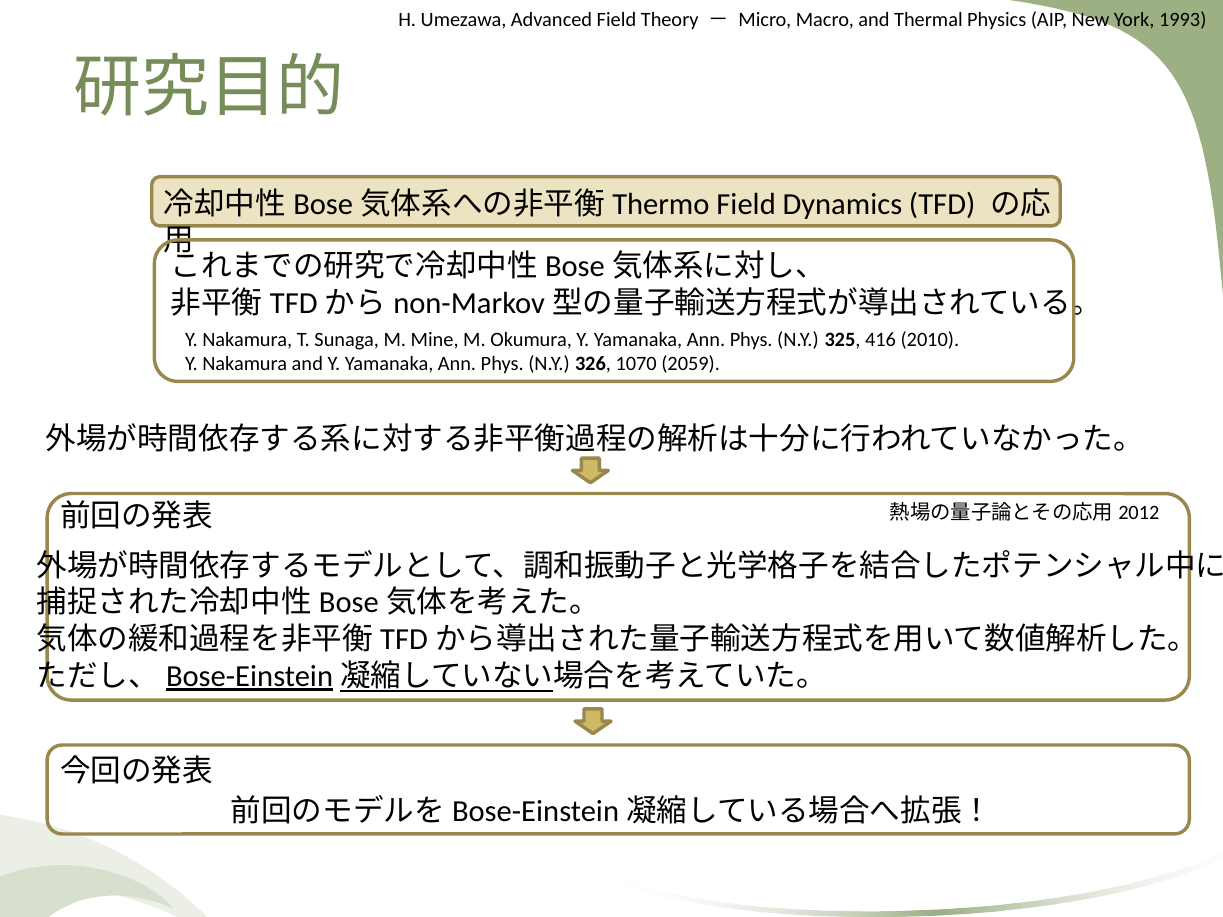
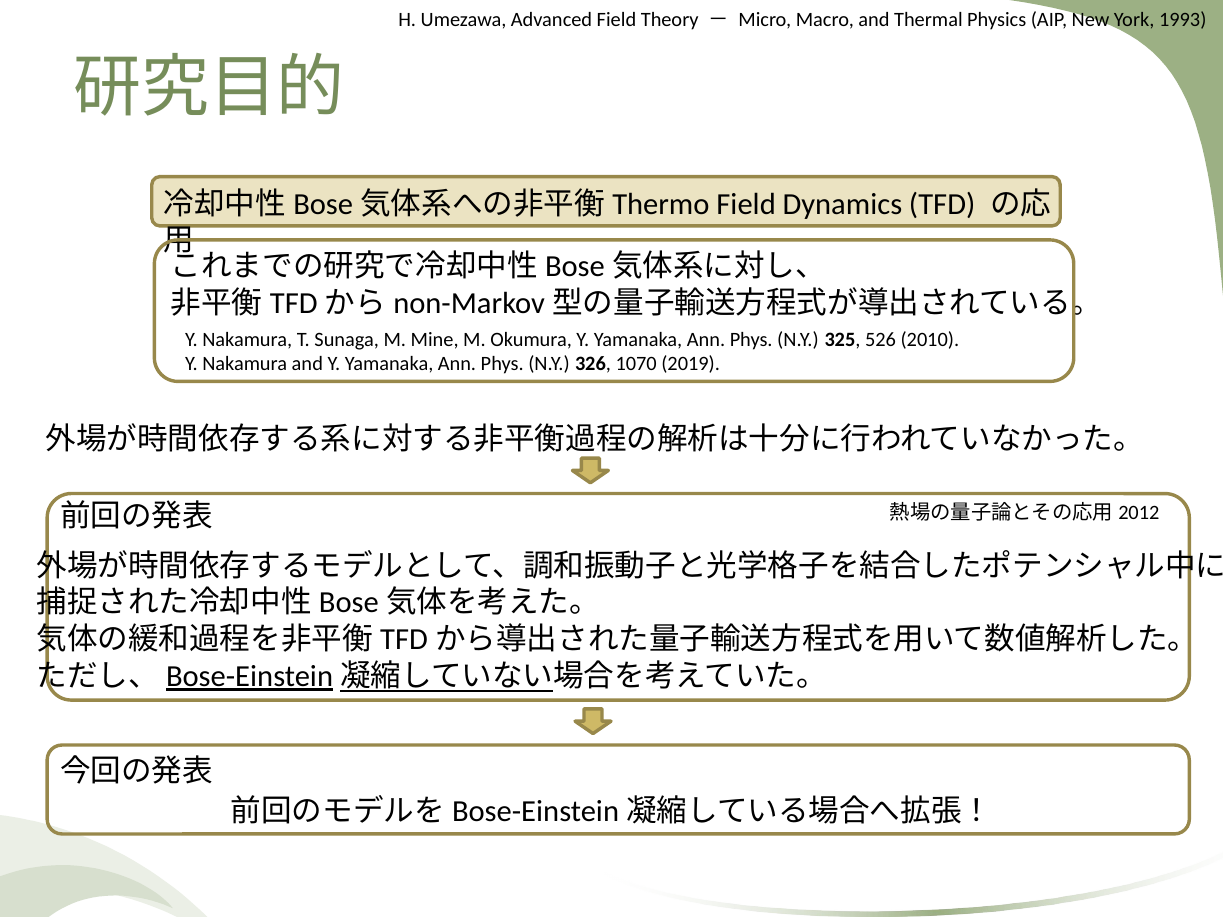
416: 416 -> 526 (880, 339)
2059: 2059 -> 2019 (691, 364)
